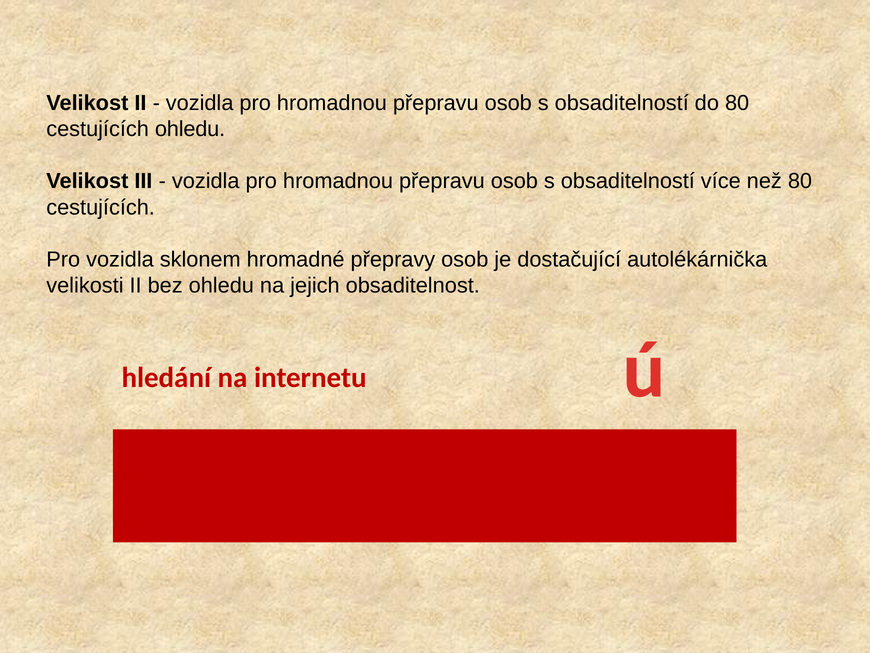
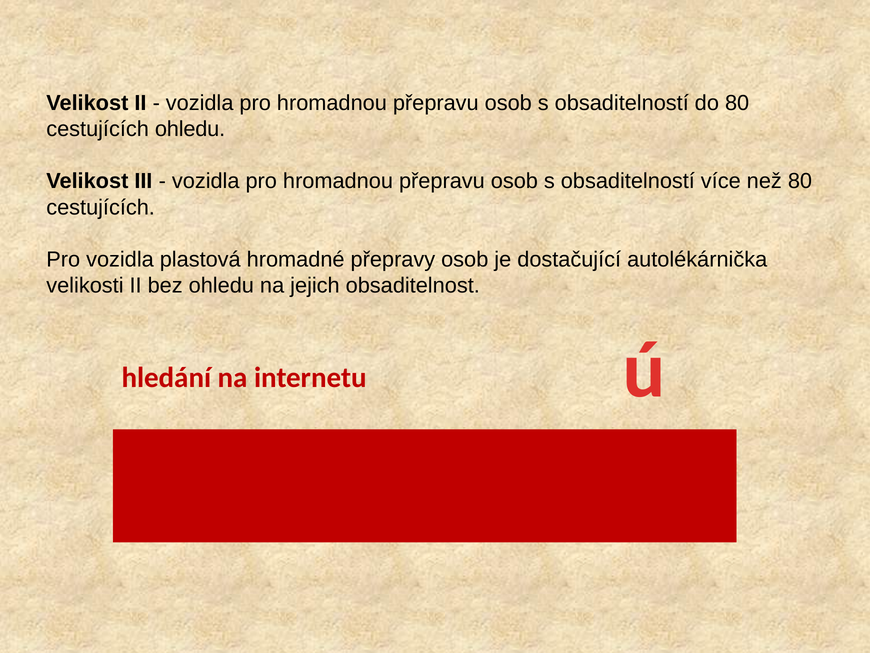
sklonem: sklonem -> plastová (200, 259)
